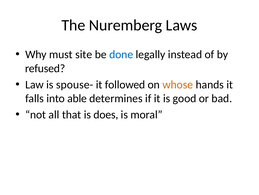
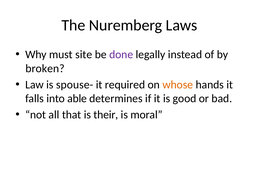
done colour: blue -> purple (121, 54)
refused: refused -> broken (45, 68)
followed: followed -> required (125, 84)
does: does -> their (106, 114)
